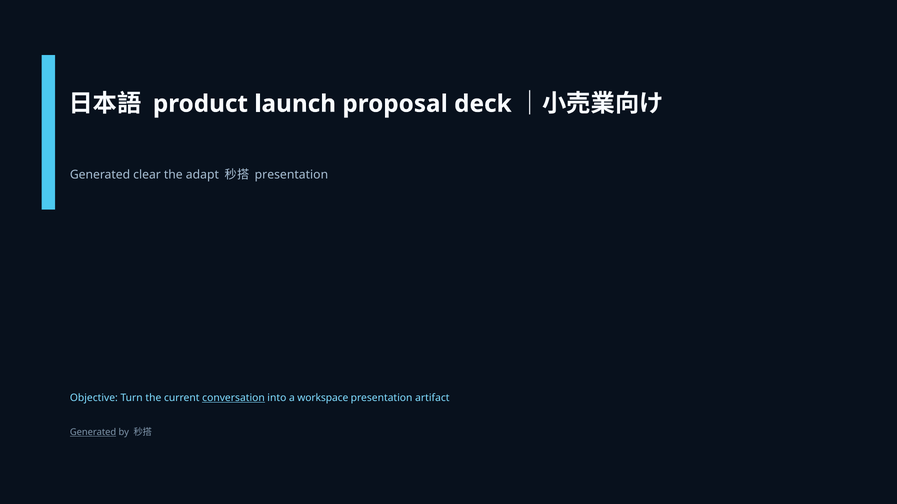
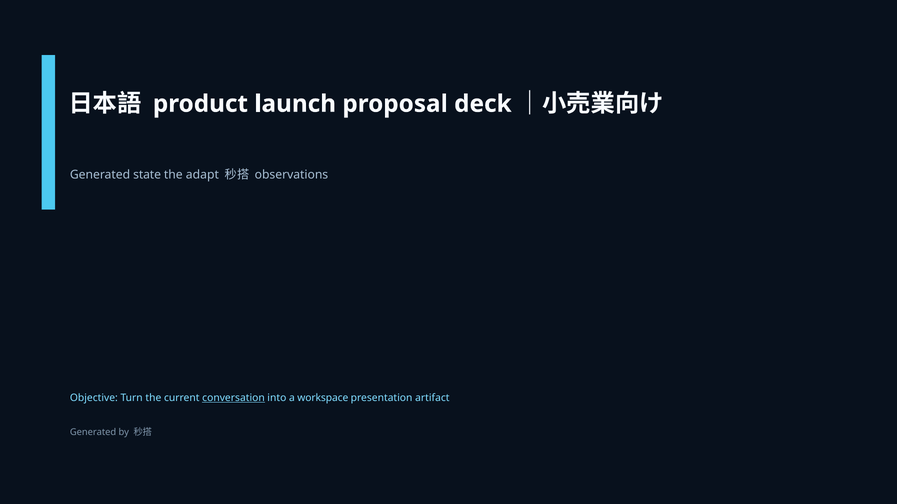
clear: clear -> state (147, 175)
presentation: presentation -> observations (291, 175)
Generated underline: present -> none (93, 433)
